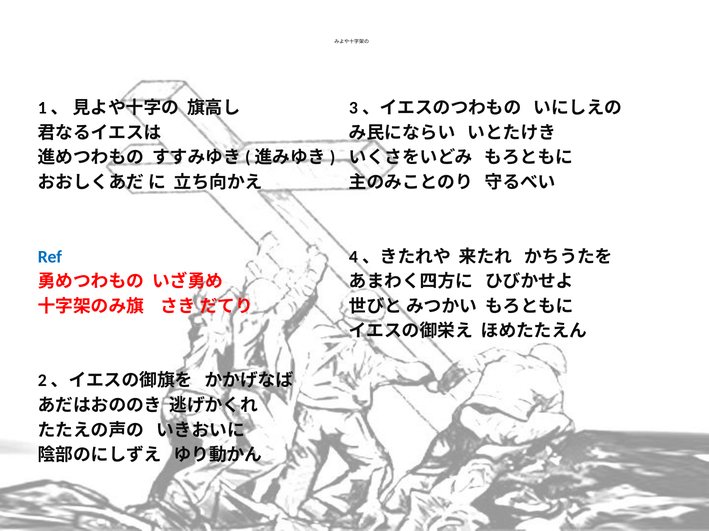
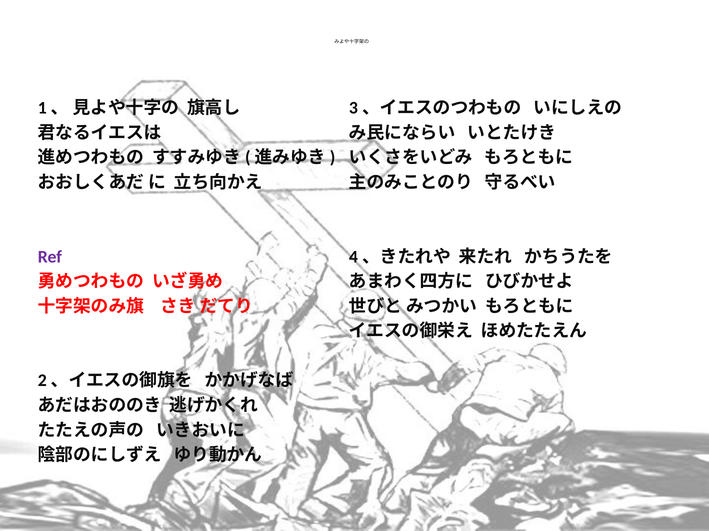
Ref colour: blue -> purple (50, 257)
